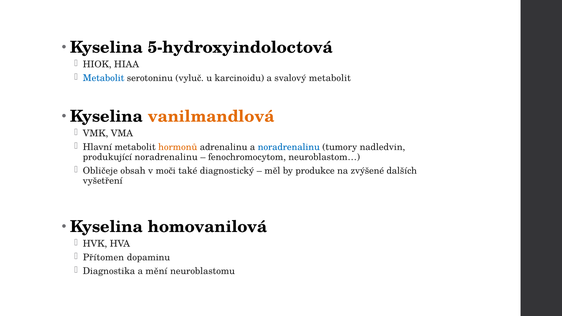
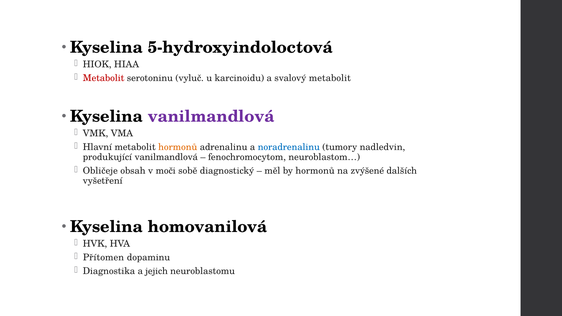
Metabolit colour: blue -> red (104, 78)
vanilmandlová colour: orange -> purple (211, 116)
produkující noradrenalinu: noradrenalinu -> vanilmandlová (166, 157)
také: také -> sobě (188, 171)
by produkce: produkce -> hormonů (315, 171)
mění: mění -> jejich (157, 271)
